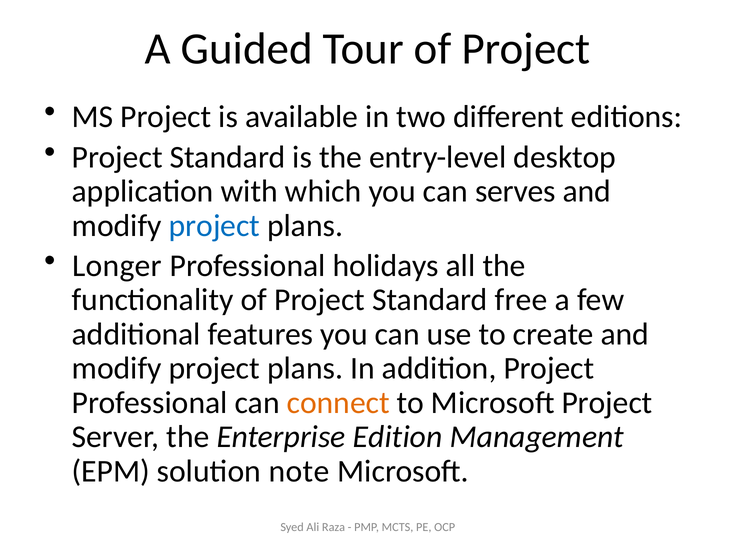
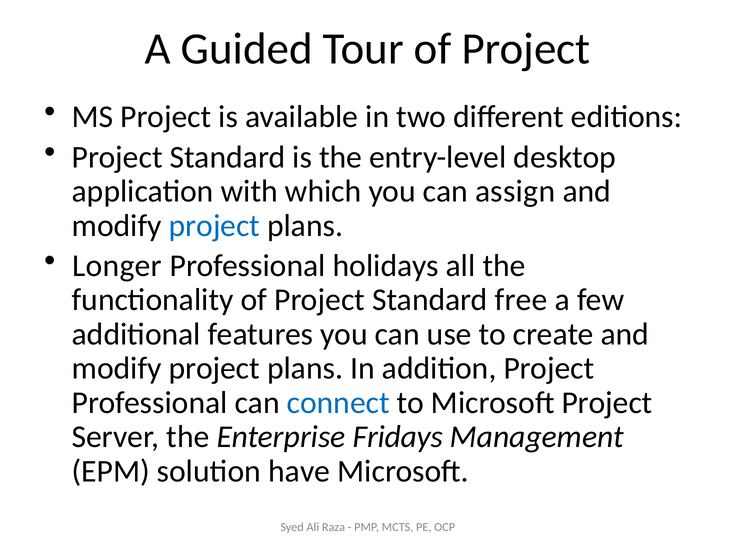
serves: serves -> assign (515, 191)
connect colour: orange -> blue (338, 403)
Edition: Edition -> Fridays (398, 437)
note: note -> have (299, 471)
